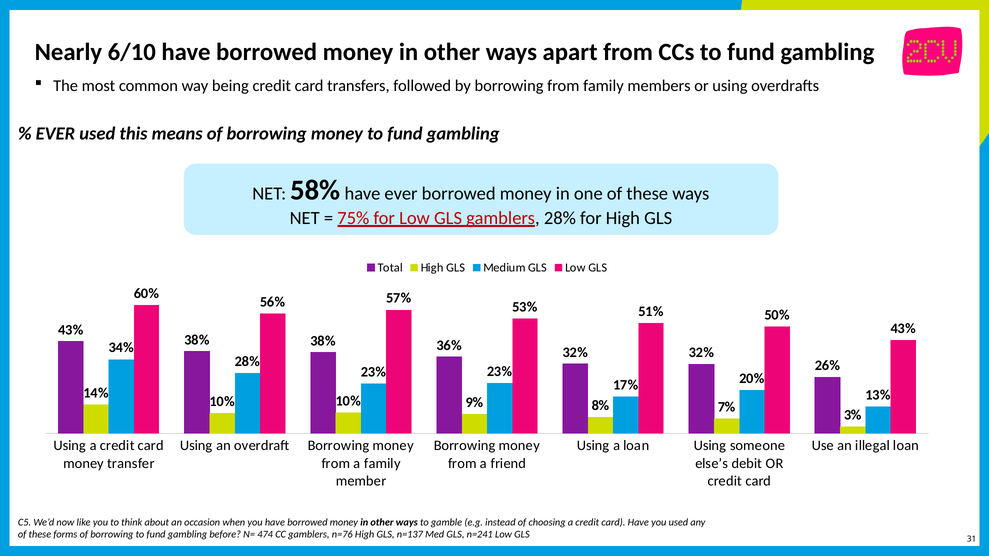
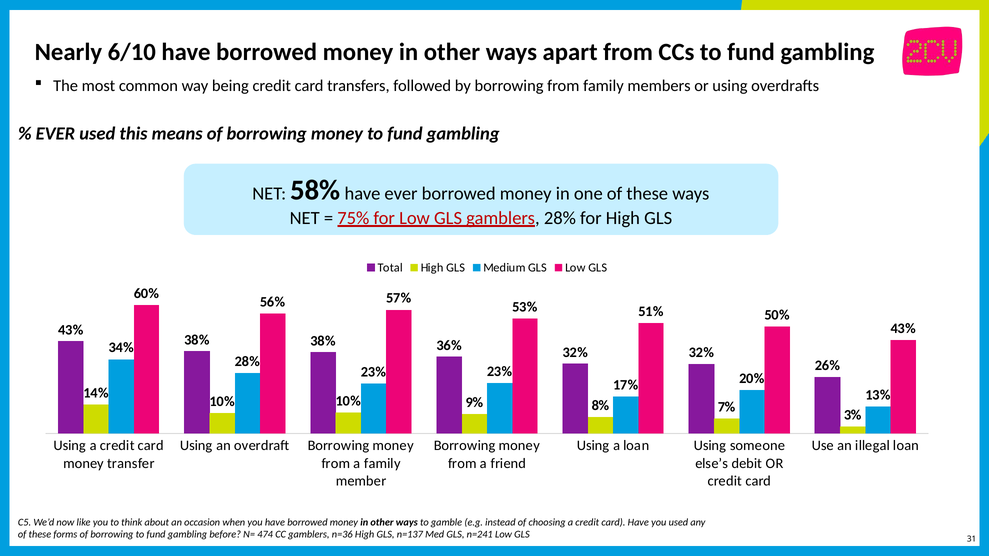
n=76: n=76 -> n=36 (342, 535)
